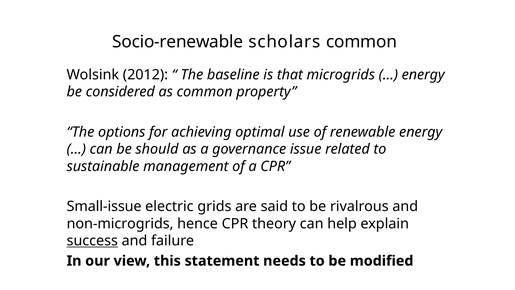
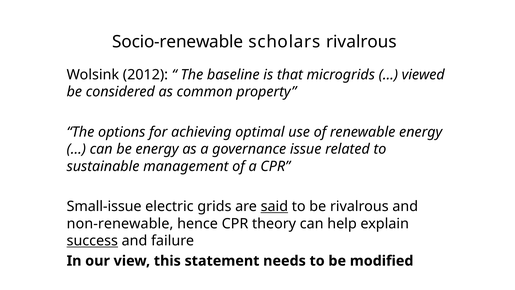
scholars common: common -> rivalrous (361, 42)
energy: energy -> viewed (423, 75)
be should: should -> energy (157, 149)
said underline: none -> present (274, 206)
non-microgrids: non-microgrids -> non-renewable (120, 223)
